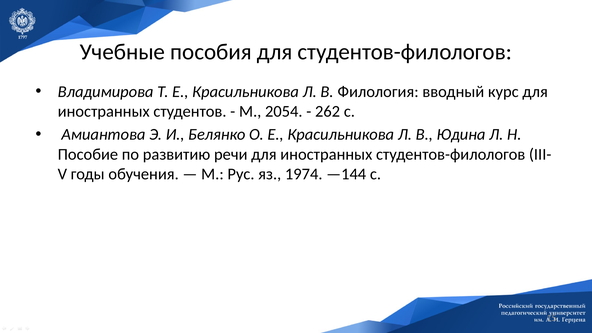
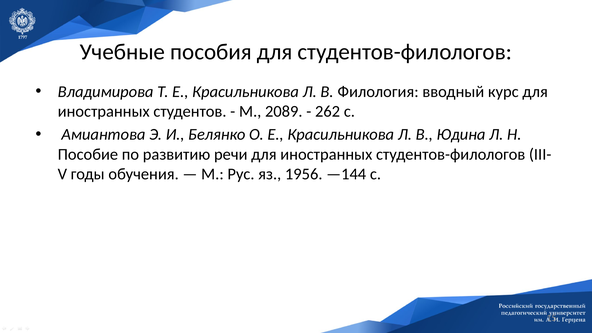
2054: 2054 -> 2089 (284, 111)
1974: 1974 -> 1956 (304, 174)
